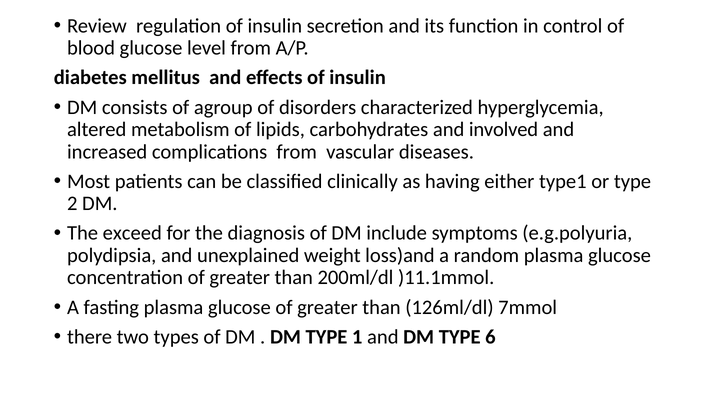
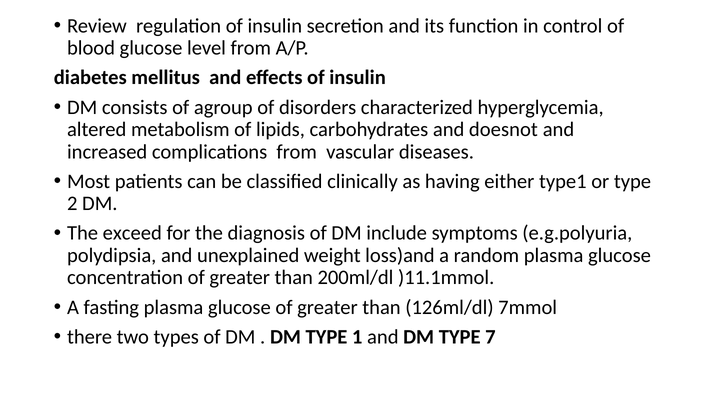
involved: involved -> doesnot (503, 130)
6: 6 -> 7 (490, 337)
